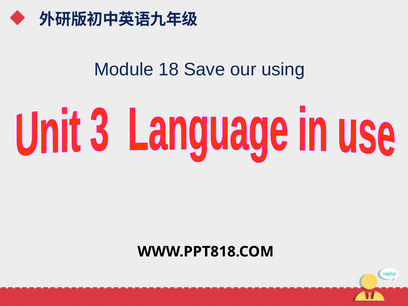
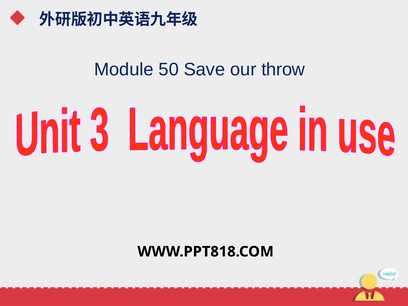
18: 18 -> 50 (169, 69)
using: using -> throw (283, 69)
